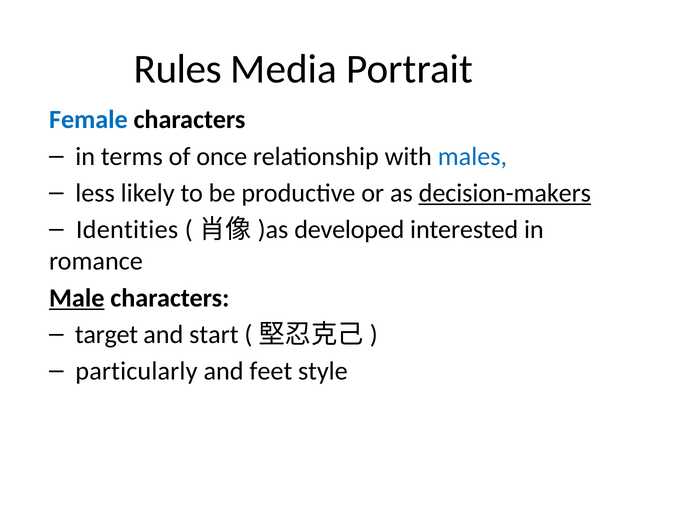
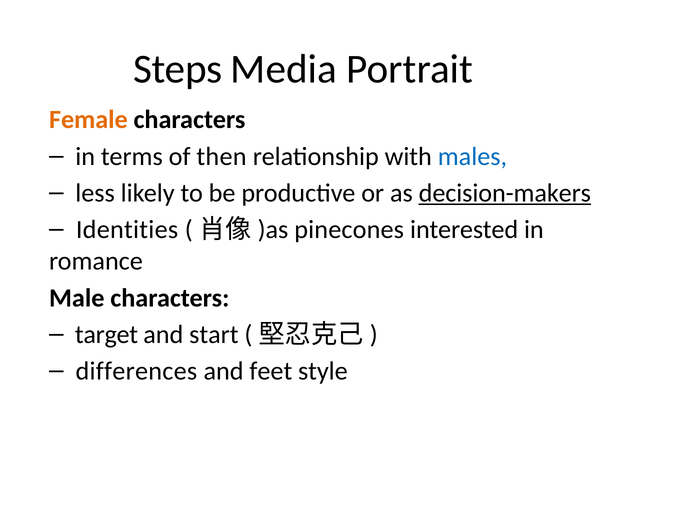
Rules: Rules -> Steps (178, 69)
Female colour: blue -> orange (88, 120)
once: once -> then (222, 157)
developed: developed -> pinecones (349, 230)
Male underline: present -> none (77, 298)
particularly: particularly -> differences (136, 372)
